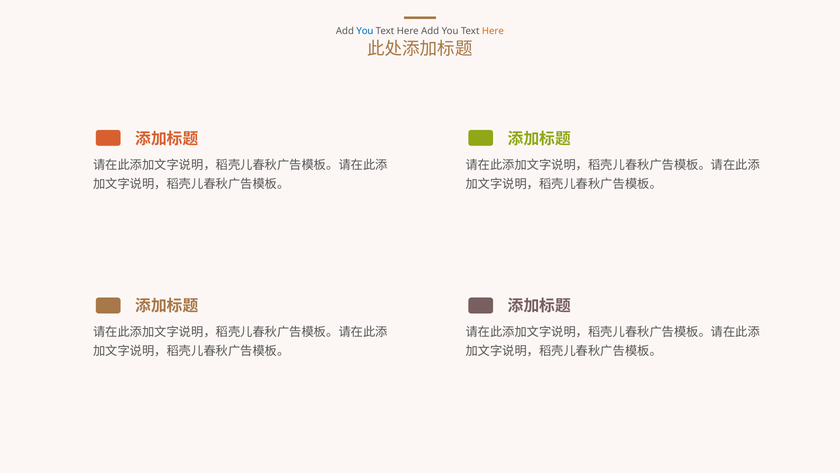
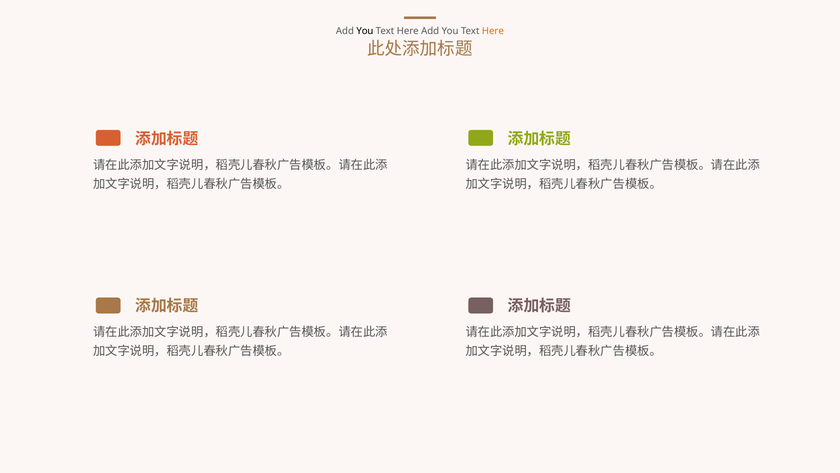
You colour: blue -> black (365, 31)
